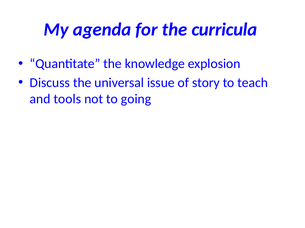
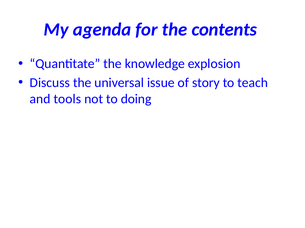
curricula: curricula -> contents (224, 30)
going: going -> doing (136, 99)
